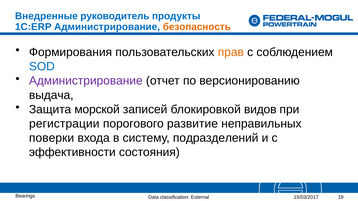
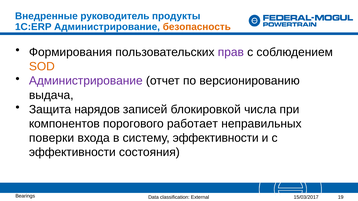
прав colour: orange -> purple (231, 52)
SOD colour: blue -> orange (42, 67)
морской: морской -> нарядов (97, 110)
видов: видов -> числа (260, 110)
регистрации: регистрации -> компонентов (64, 124)
развитие: развитие -> работает (192, 124)
систему подразделений: подразделений -> эффективности (216, 138)
